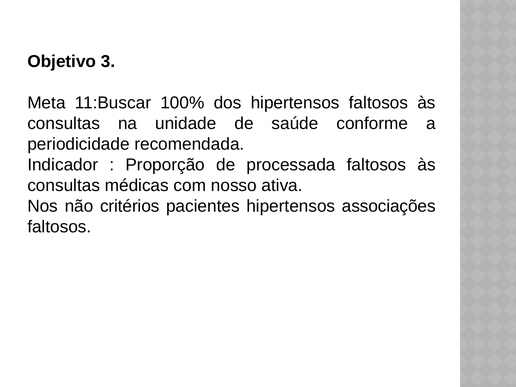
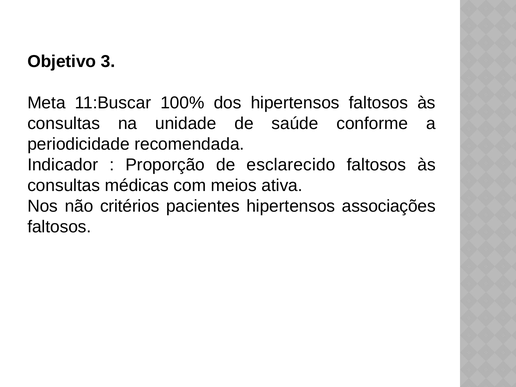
processada: processada -> esclarecido (291, 165)
nosso: nosso -> meios (234, 185)
